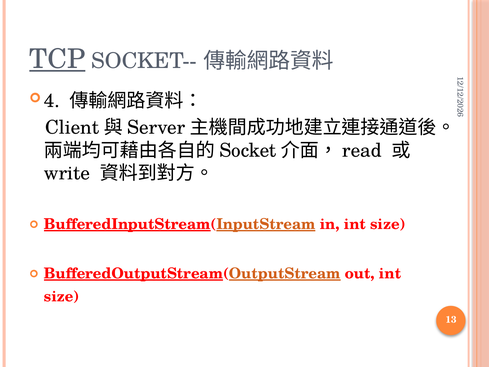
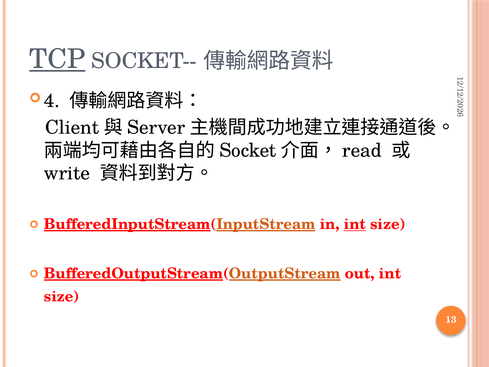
int underline: none -> present (355, 224)
